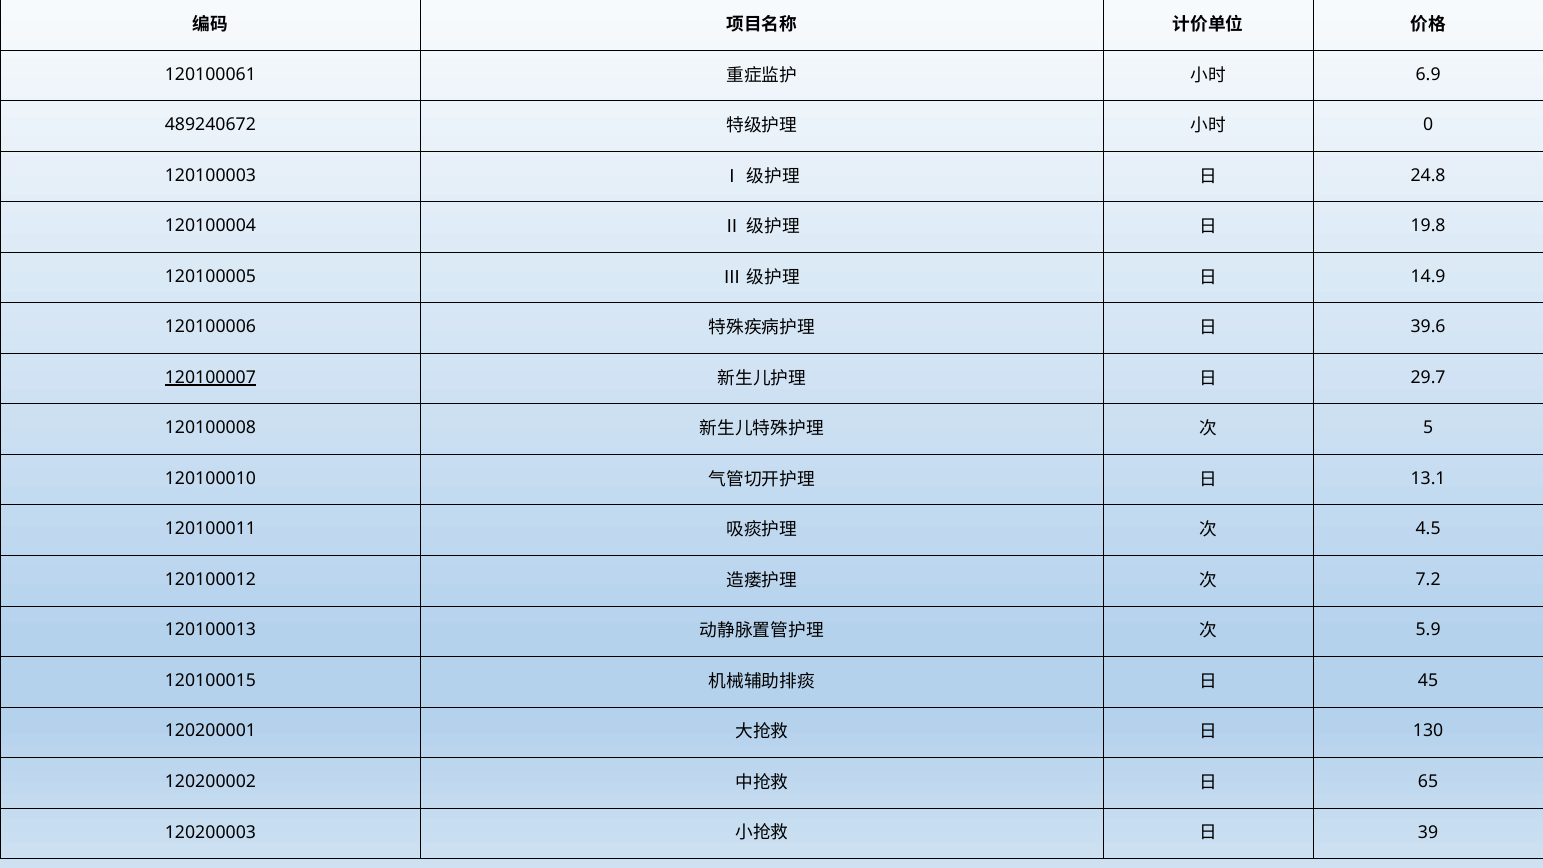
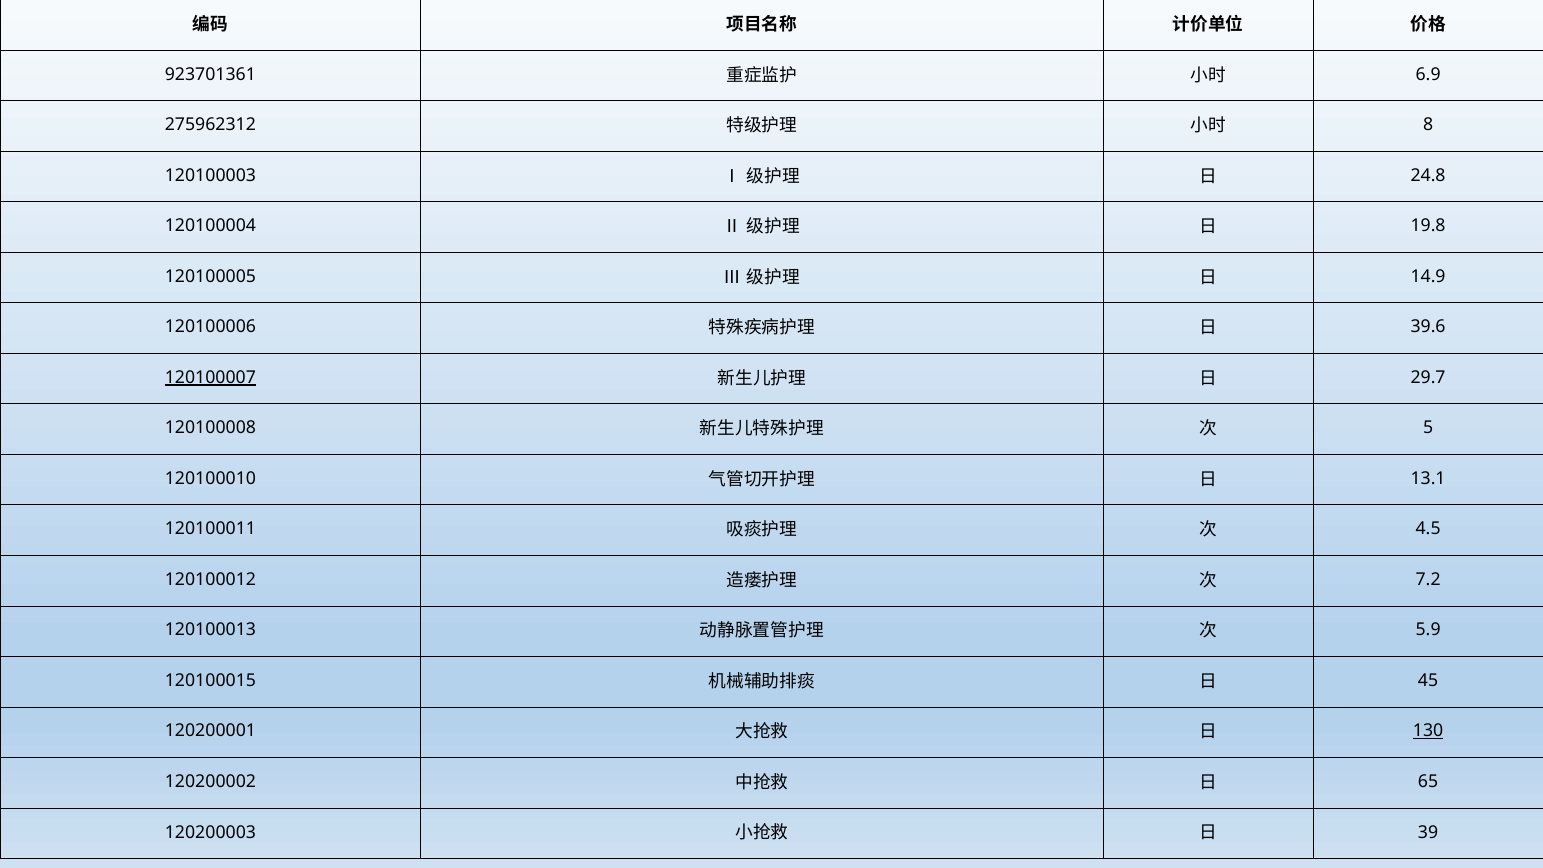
120100061: 120100061 -> 923701361 (210, 74)
489240672: 489240672 -> 275962312 (210, 125)
0: 0 -> 8 (1428, 125)
130 underline: none -> present (1428, 731)
